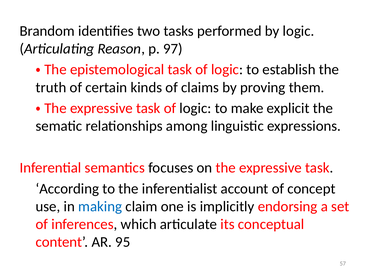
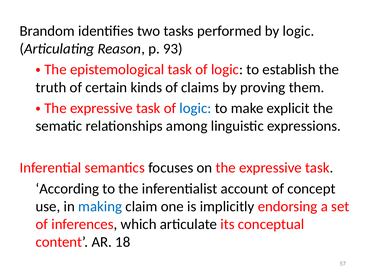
97: 97 -> 93 (173, 49)
logic colour: black -> blue (195, 108)
95: 95 -> 18 (123, 242)
